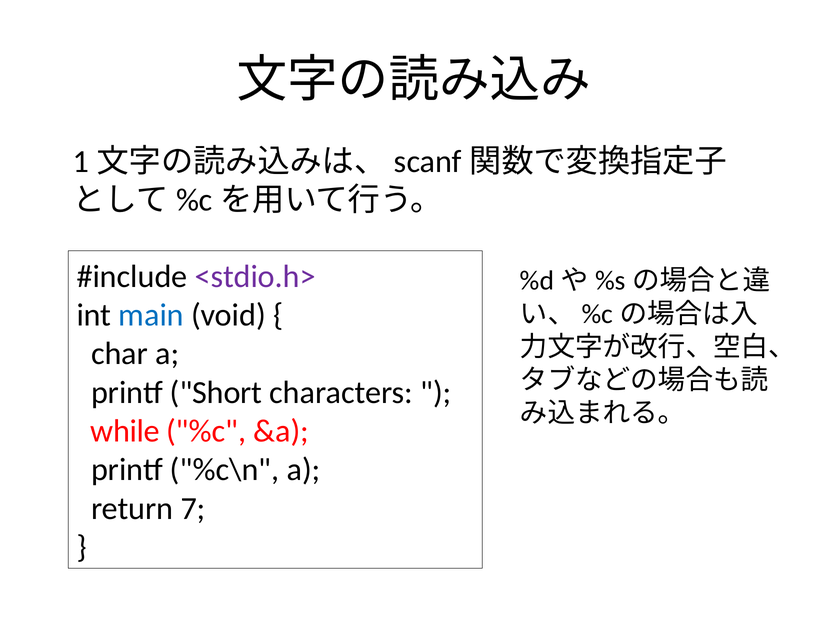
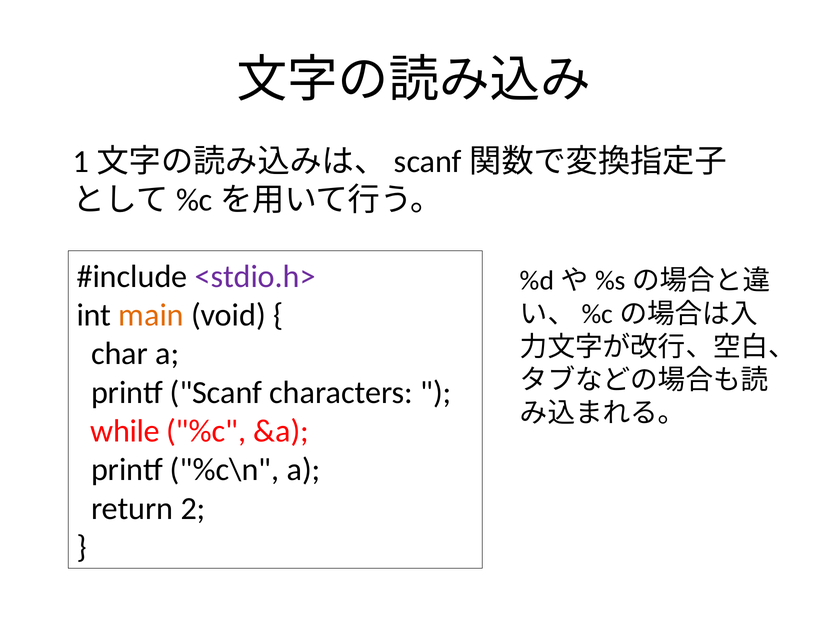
main colour: blue -> orange (151, 315)
Short: Short -> Scanf (216, 392)
7: 7 -> 2 (193, 508)
